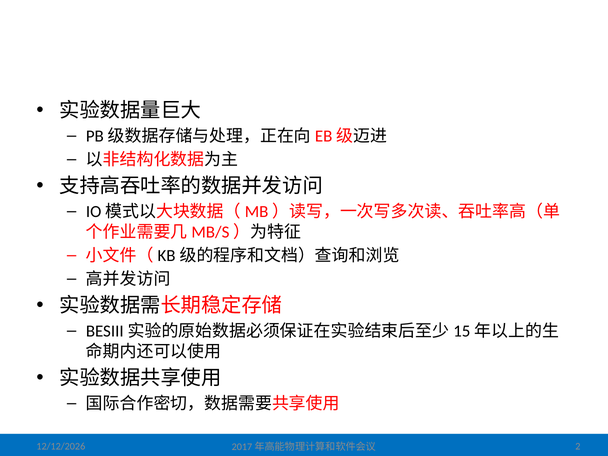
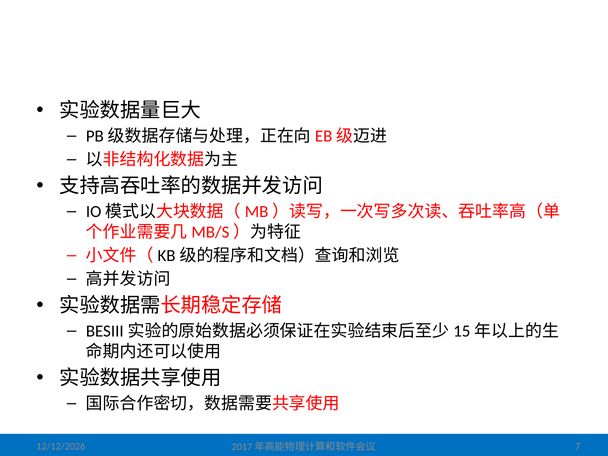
2: 2 -> 7 (578, 447)
